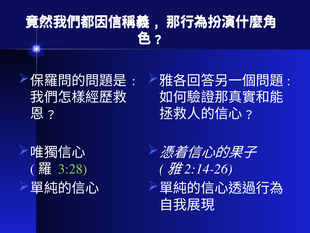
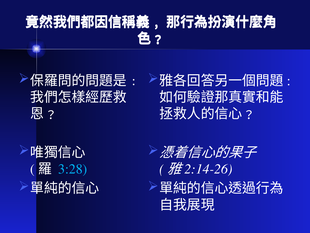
3:28 colour: light green -> light blue (73, 169)
